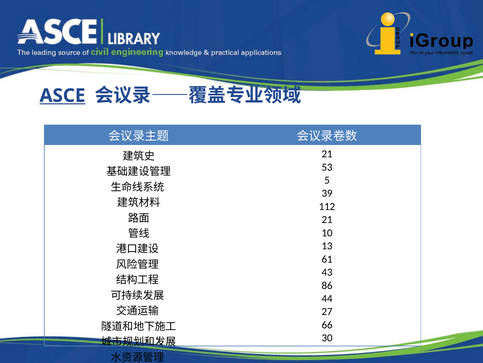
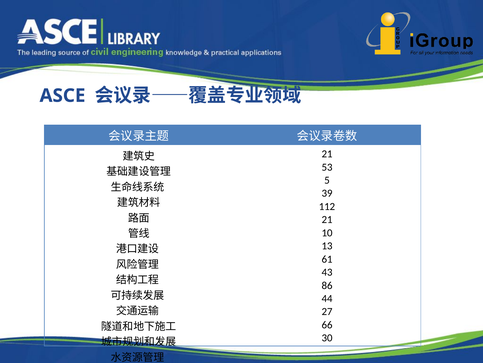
ASCE underline: present -> none (62, 95)
